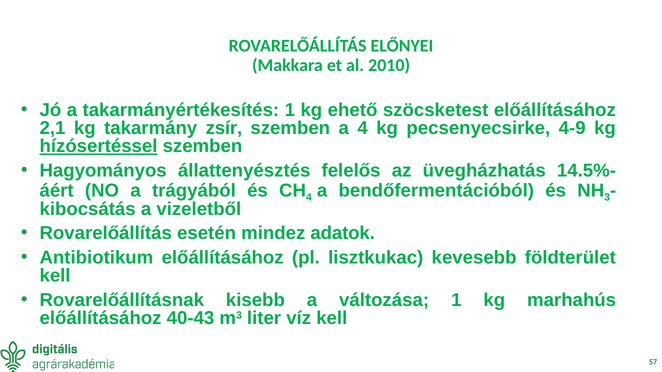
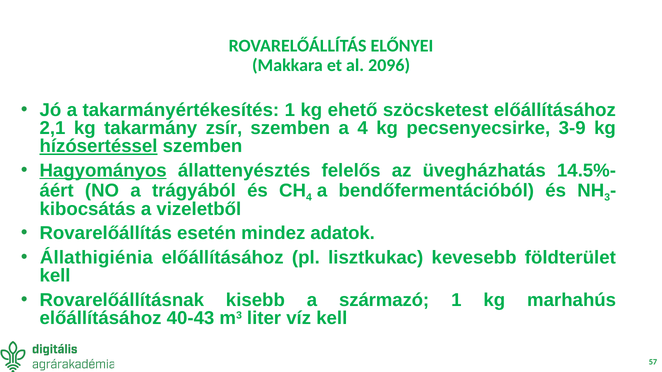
2010: 2010 -> 2096 (389, 65)
4-9: 4-9 -> 3-9 (572, 128)
Hagyományos underline: none -> present (103, 171)
Antibiotikum: Antibiotikum -> Állathigiénia (96, 258)
változása: változása -> származó (384, 300)
